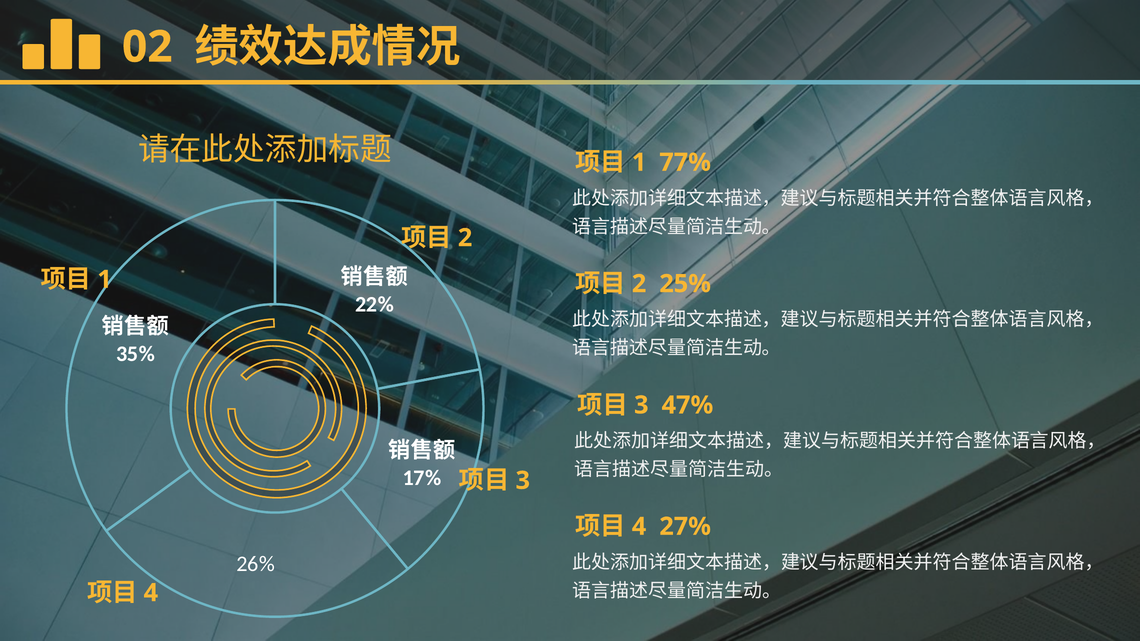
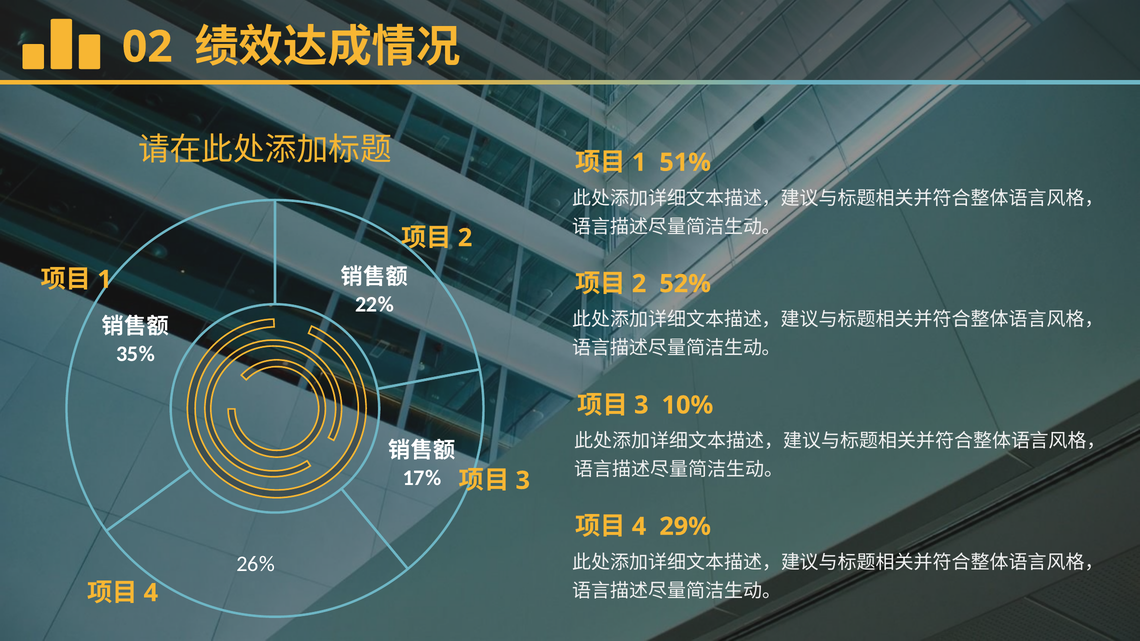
77%: 77% -> 51% (685, 163)
25%: 25% -> 52% (685, 284)
47%: 47% -> 10% (687, 405)
27%: 27% -> 29% (685, 527)
